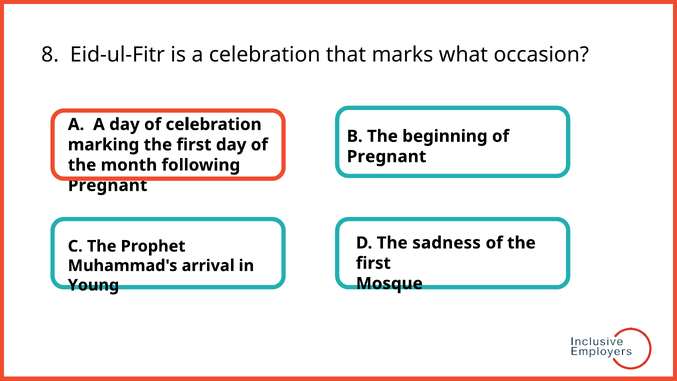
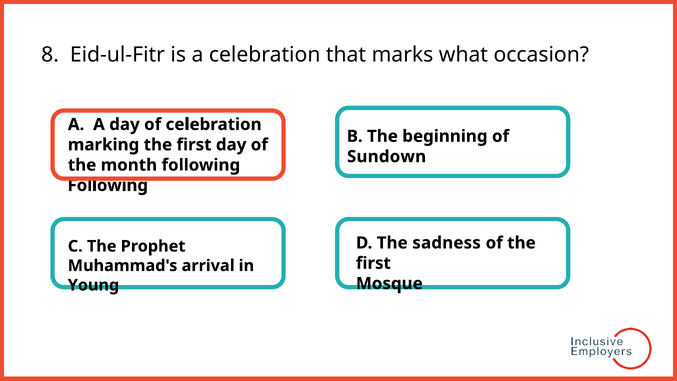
Pregnant: Pregnant -> Sundown (387, 157)
Pregnant: Pregnant -> Following (108, 185)
